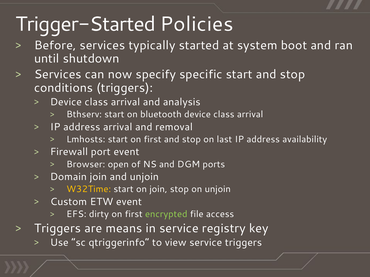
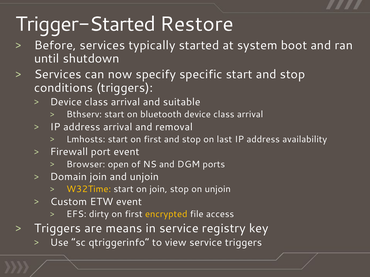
Policies: Policies -> Restore (197, 24)
analysis: analysis -> suitable (182, 102)
encrypted colour: light green -> yellow (166, 215)
